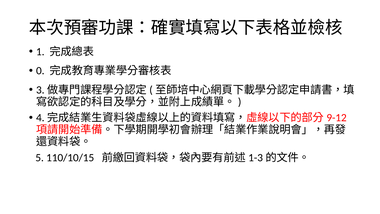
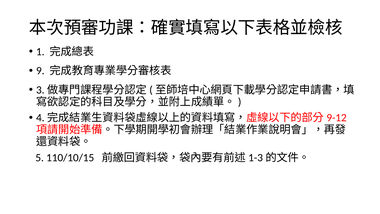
0: 0 -> 9 (40, 71)
